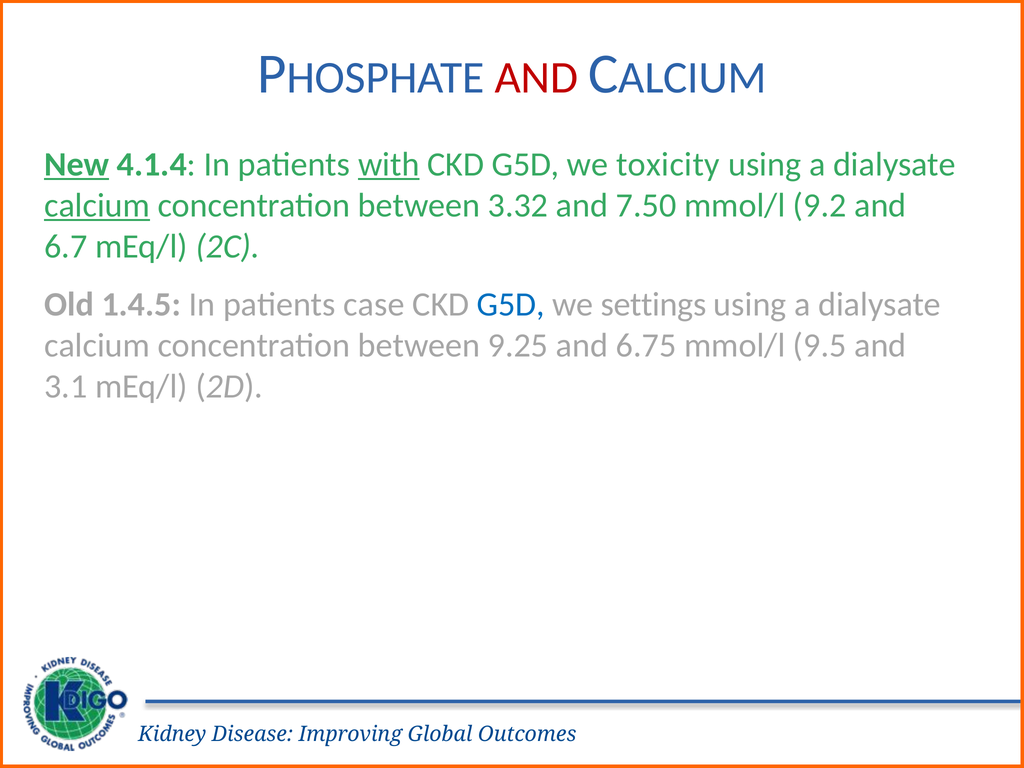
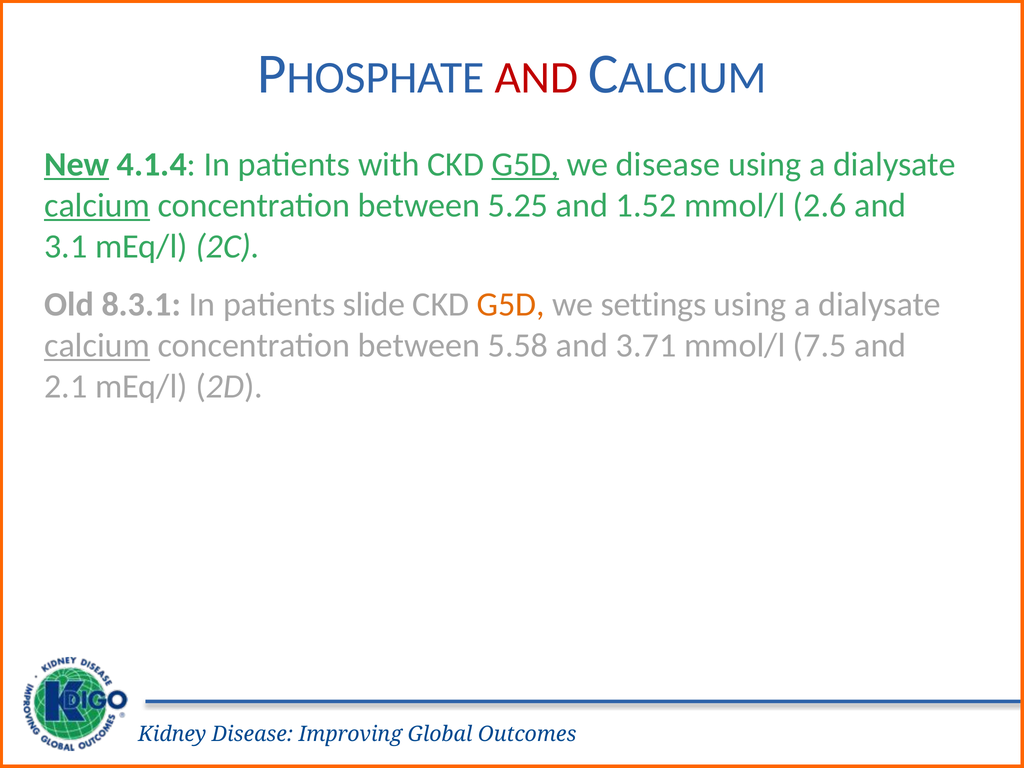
with underline: present -> none (389, 164)
G5D underline: none -> present (526, 164)
we toxicity: toxicity -> disease (668, 164)
3.32: 3.32 -> 5.25 (518, 205)
7.50: 7.50 -> 1.52 (646, 205)
9.2: 9.2 -> 2.6 (820, 205)
6.7: 6.7 -> 3.1 (66, 246)
1.4.5: 1.4.5 -> 8.3.1 (141, 304)
case: case -> slide (374, 304)
G5D colour: blue -> orange (511, 304)
calcium underline: none -> present (97, 345)
9.25: 9.25 -> 5.58 (518, 345)
6.75: 6.75 -> 3.71 (646, 345)
9.5: 9.5 -> 7.5 (820, 345)
3.1: 3.1 -> 2.1 (66, 386)
